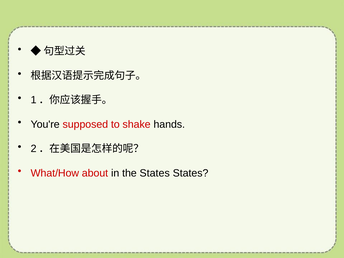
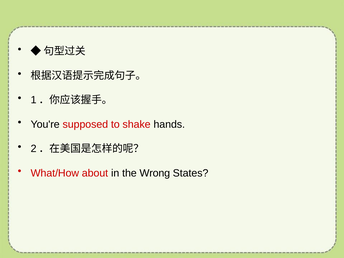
the States: States -> Wrong (155, 173)
